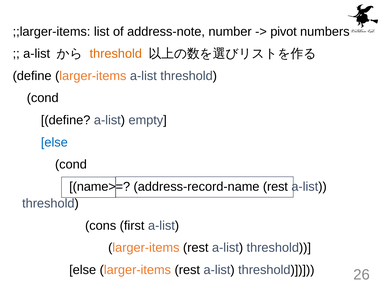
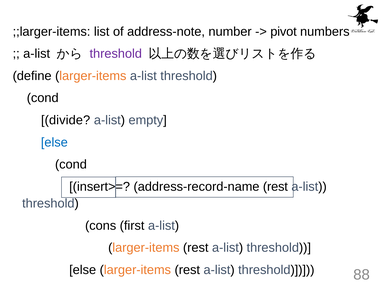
threshold colour: orange -> purple (116, 54)
define: define -> divide (66, 120)
name>=: name>= -> insert>= (100, 186)
26: 26 -> 88 (362, 274)
